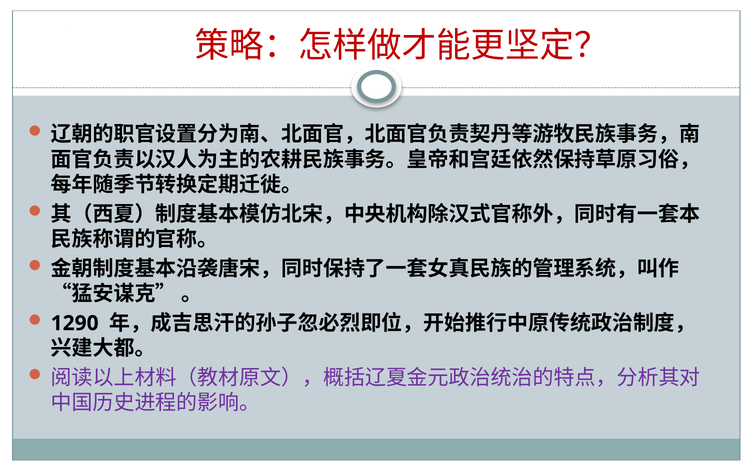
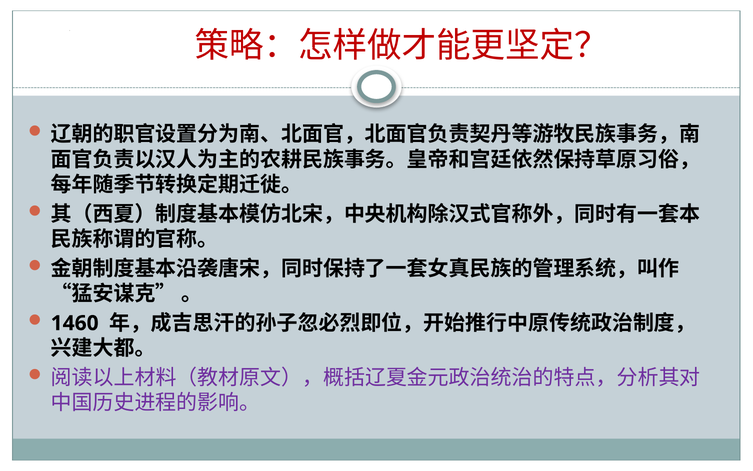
1290: 1290 -> 1460 (75, 323)
